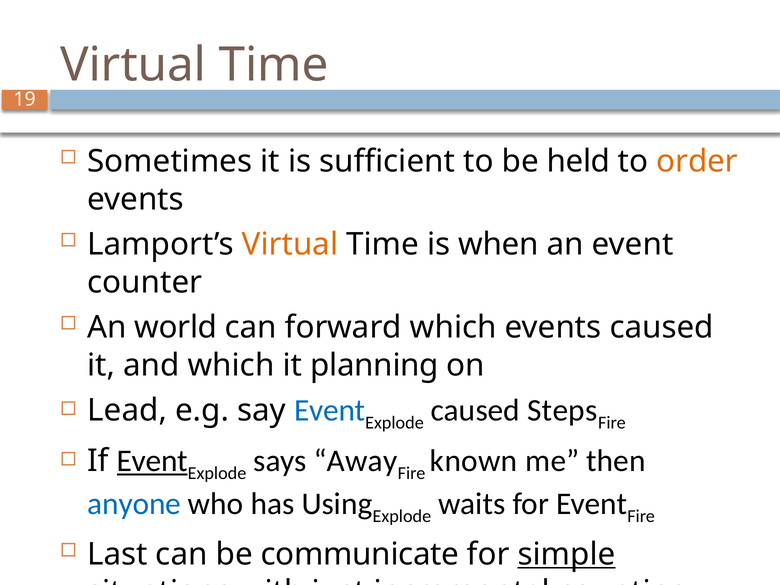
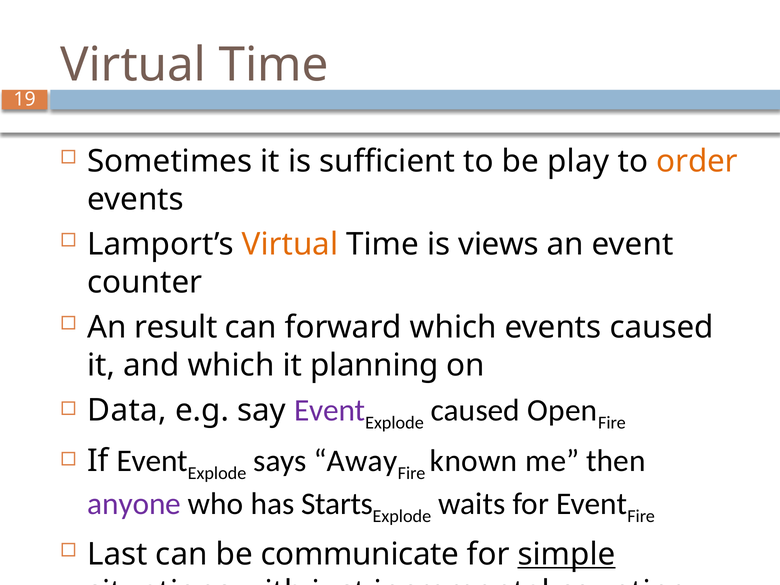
be held: held -> play (578, 161)
when: when -> views (499, 244)
world: world -> result (176, 327)
Lead: Lead -> Data (127, 410)
Event colour: blue -> purple (330, 410)
Steps: Steps -> Open (562, 410)
Event underline: present -> none (152, 461)
anyone colour: blue -> purple (134, 504)
Using: Using -> Starts (337, 504)
